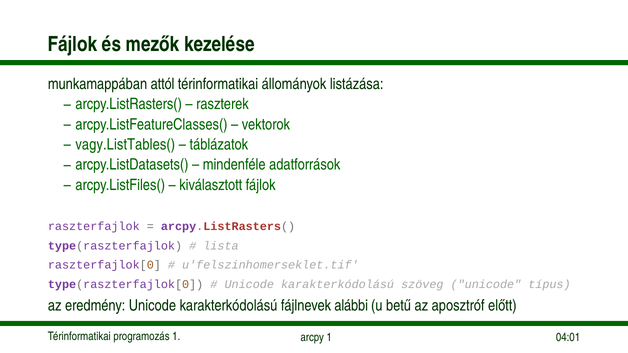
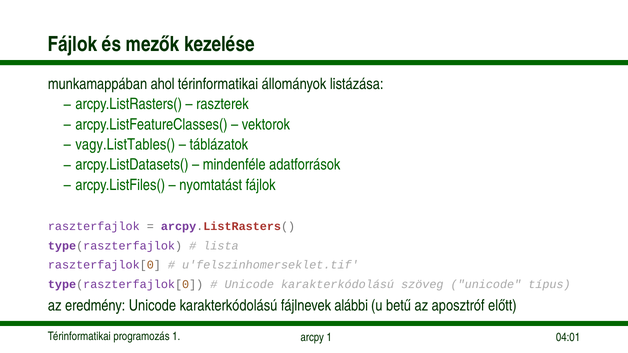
attól: attól -> ahol (163, 84)
kiválasztott: kiválasztott -> nyomtatást (211, 185)
